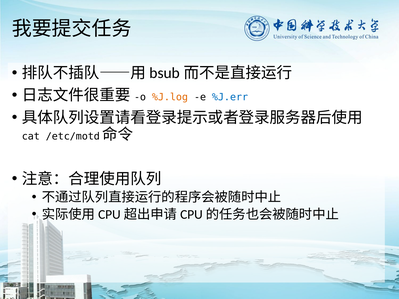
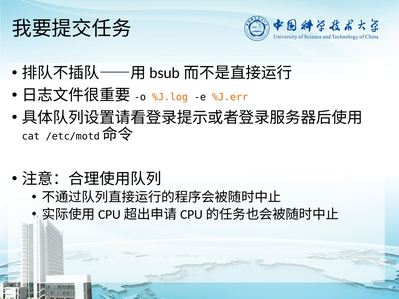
%J.err colour: blue -> orange (230, 97)
